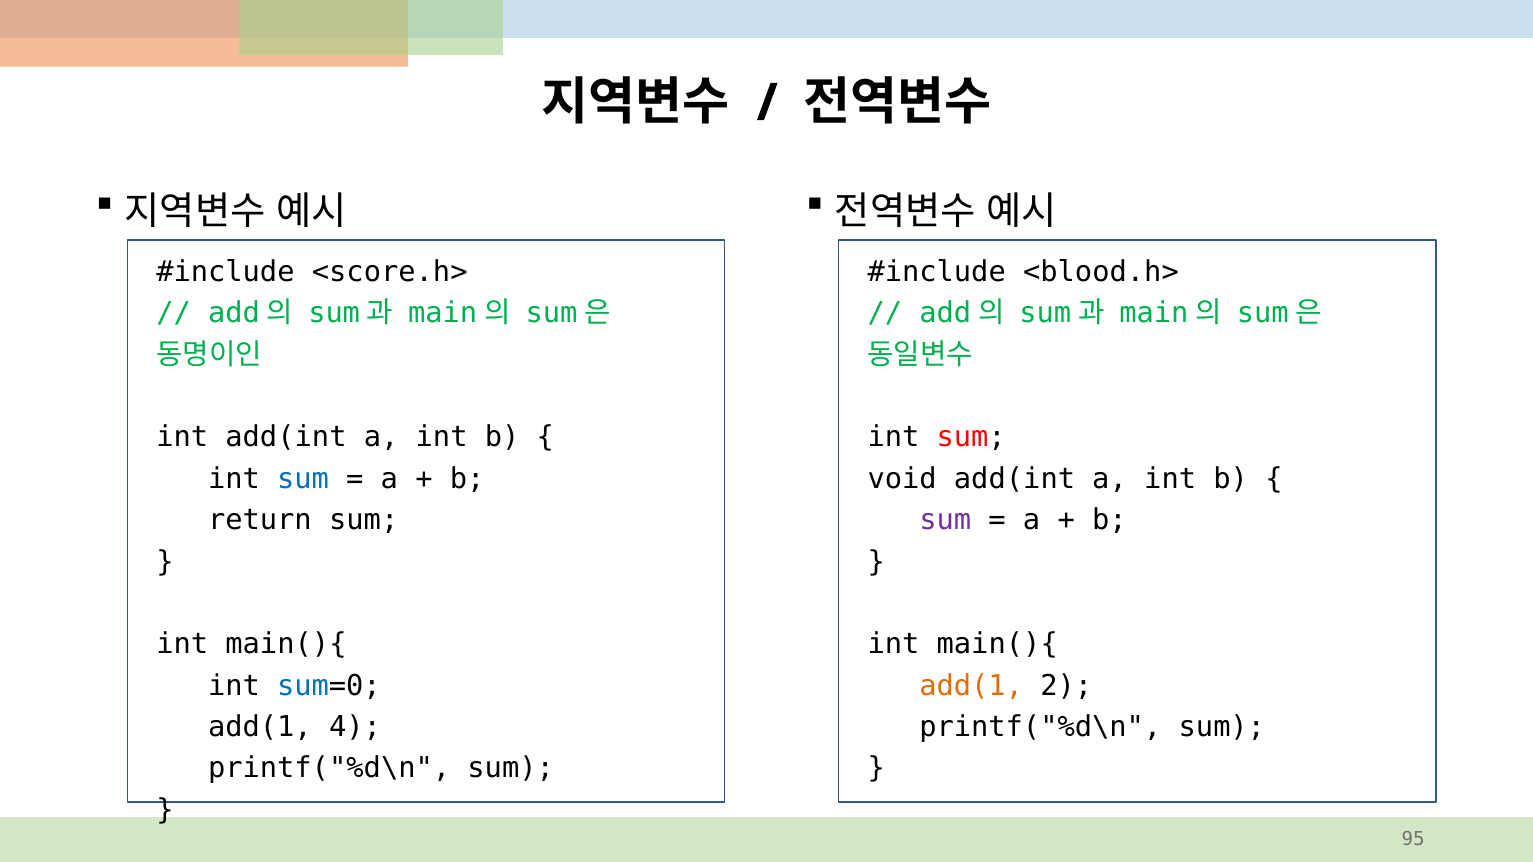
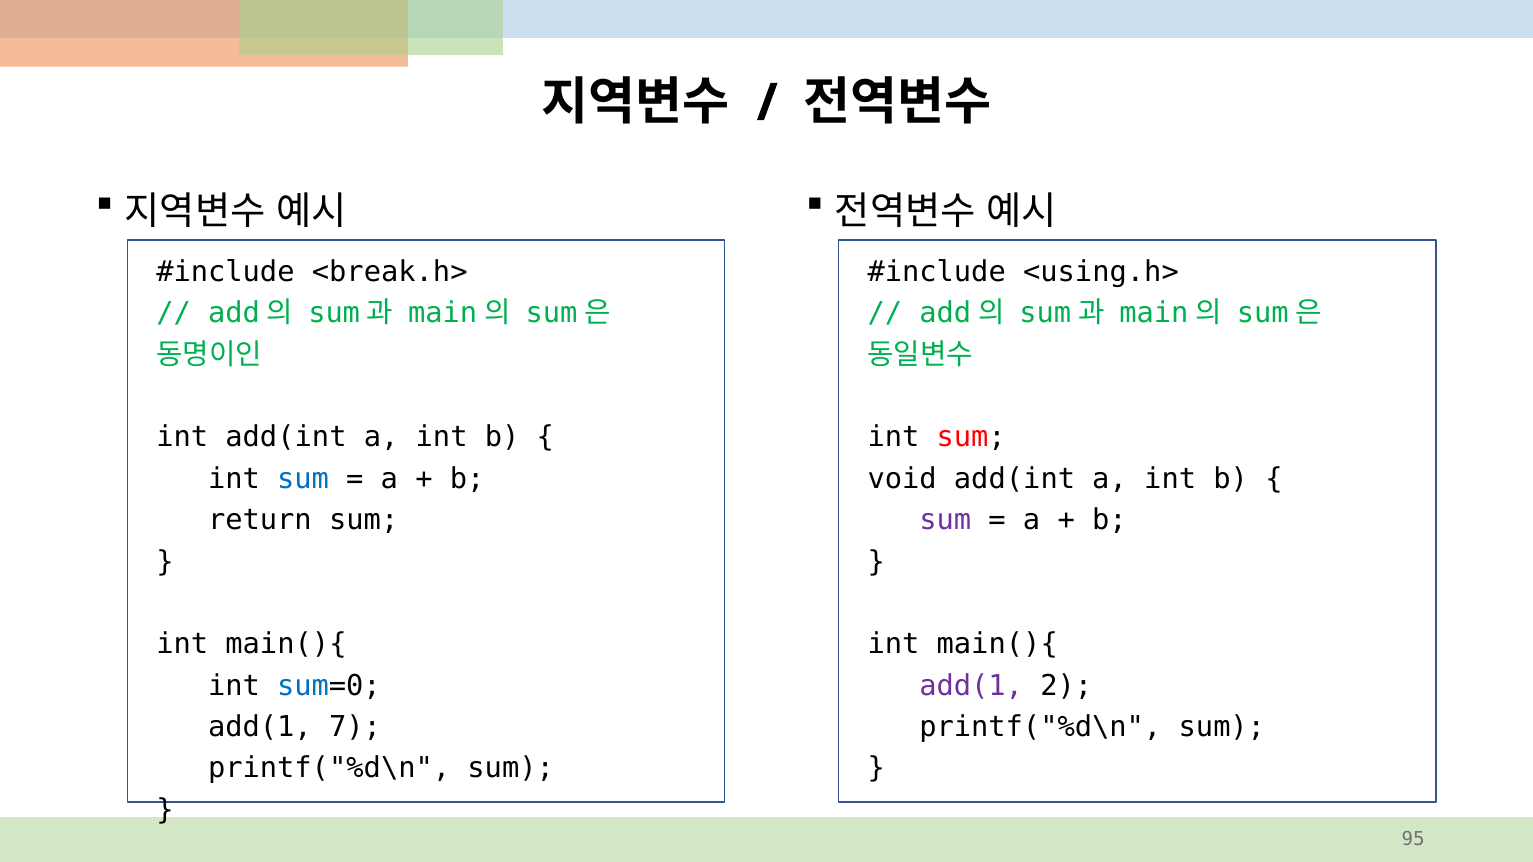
<score.h>: <score.h> -> <break.h> (390, 272)
<blood.h>: <blood.h> -> <using.h> (1101, 272)
add(1 colour: orange -> purple (971, 686)
4: 4 -> 7 (355, 727)
